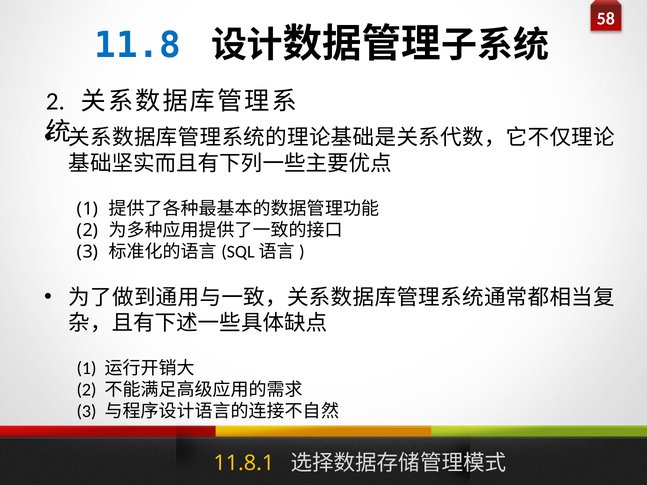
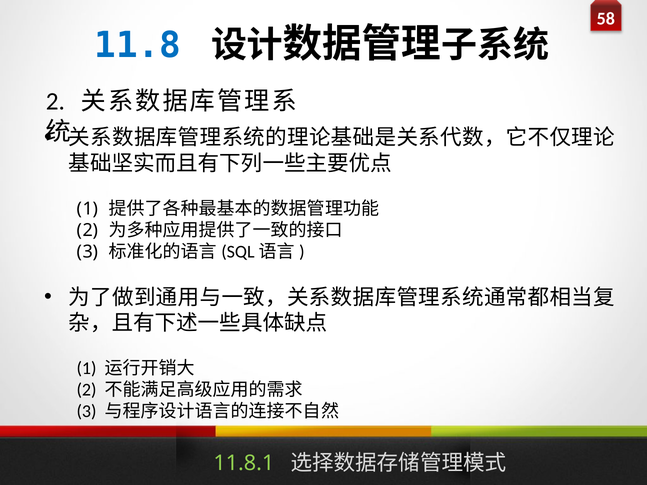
11.8.1 colour: yellow -> light green (244, 464)
